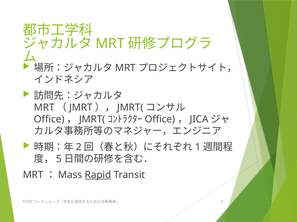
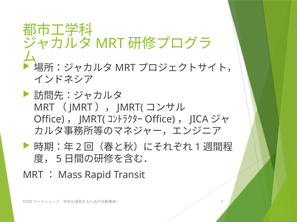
Rapid underline: present -> none (98, 175)
